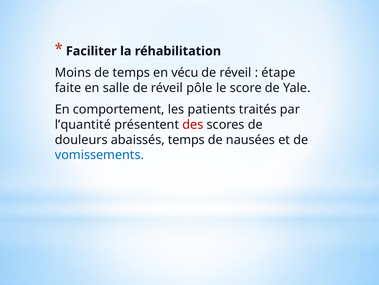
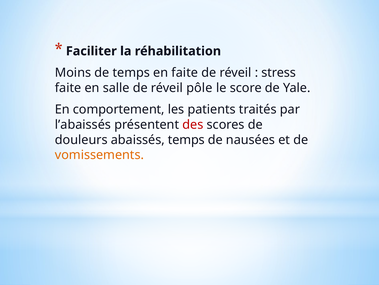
en vécu: vécu -> faite (185, 72)
étape: étape -> stress (279, 72)
l’quantité: l’quantité -> l’abaissés (83, 124)
vomissements colour: blue -> orange (99, 155)
